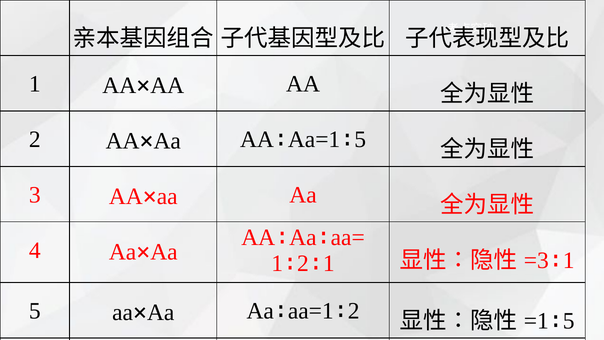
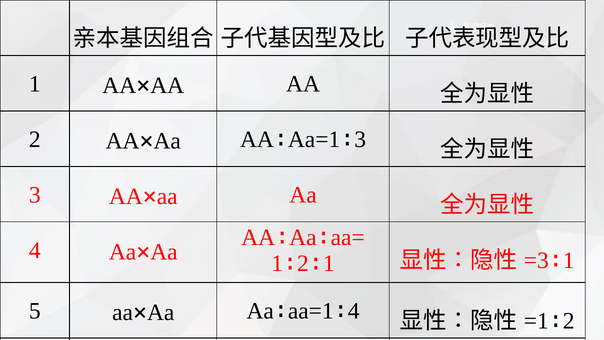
5: 5 -> 3 (360, 139)
2: 2 -> 4 (354, 311)
5: 5 -> 2 (569, 321)
